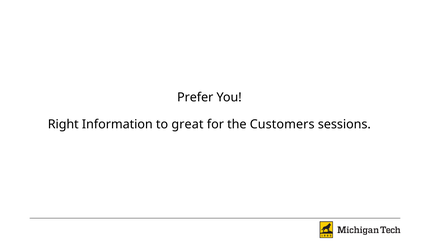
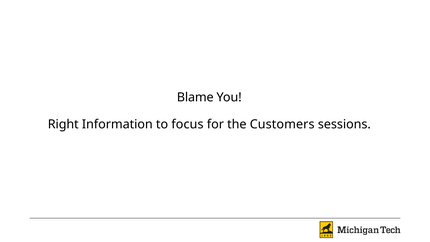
Prefer: Prefer -> Blame (195, 97)
great: great -> focus (187, 124)
